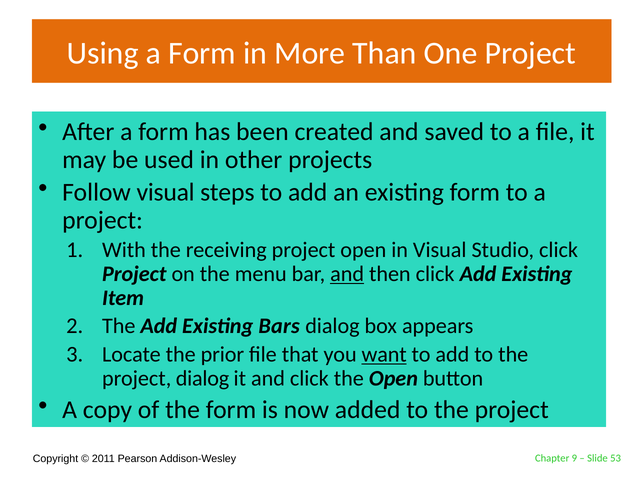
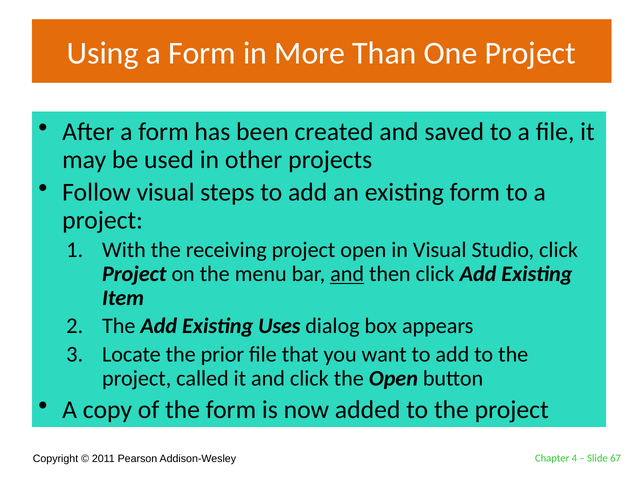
Bars: Bars -> Uses (279, 326)
want underline: present -> none (384, 355)
project dialog: dialog -> called (202, 379)
9: 9 -> 4 (574, 459)
53: 53 -> 67 (616, 459)
